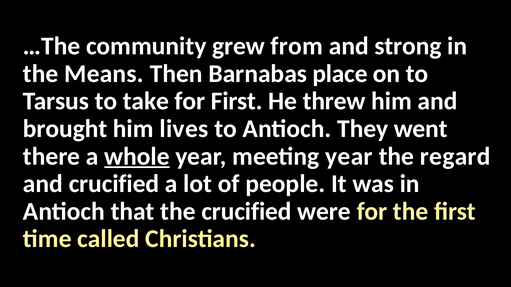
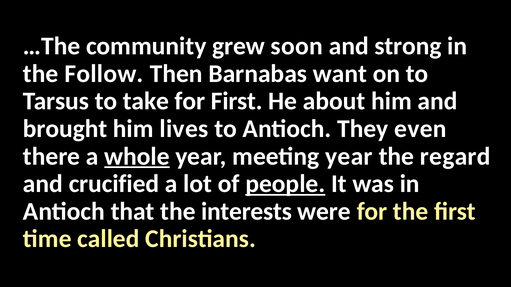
from: from -> soon (297, 46)
Means: Means -> Follow (104, 74)
place: place -> want (340, 74)
threw: threw -> about (334, 101)
went: went -> even (420, 129)
people underline: none -> present (285, 184)
the crucified: crucified -> interests (247, 212)
